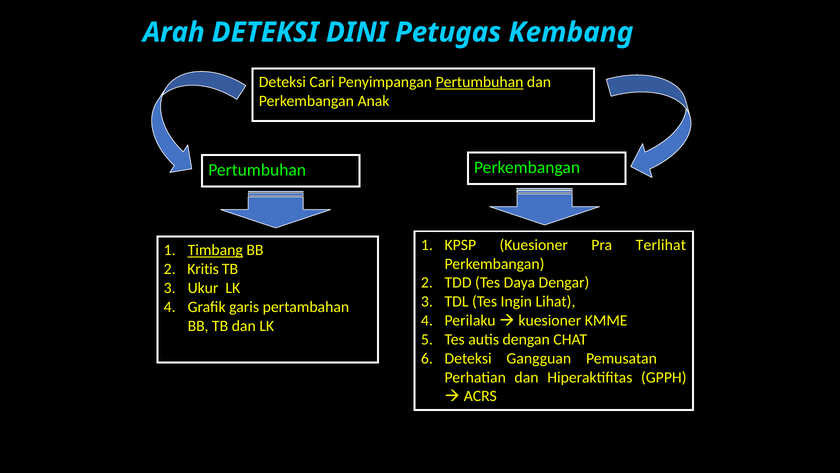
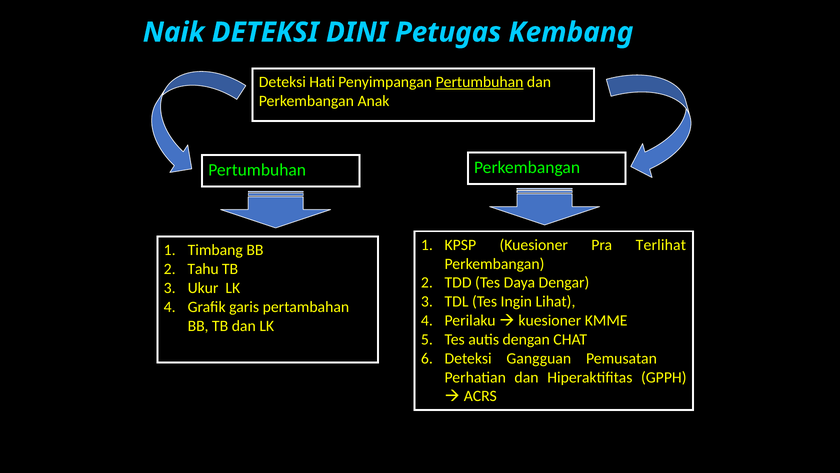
Arah: Arah -> Naik (174, 32)
Cari: Cari -> Hati (322, 82)
Timbang underline: present -> none (215, 250)
Kritis: Kritis -> Tahu (203, 269)
